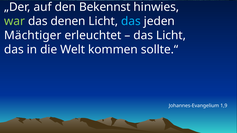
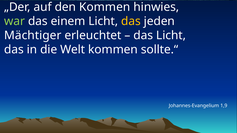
den Bekennst: Bekennst -> Kommen (105, 7)
denen: denen -> einem (68, 21)
das colour: light blue -> yellow (131, 21)
